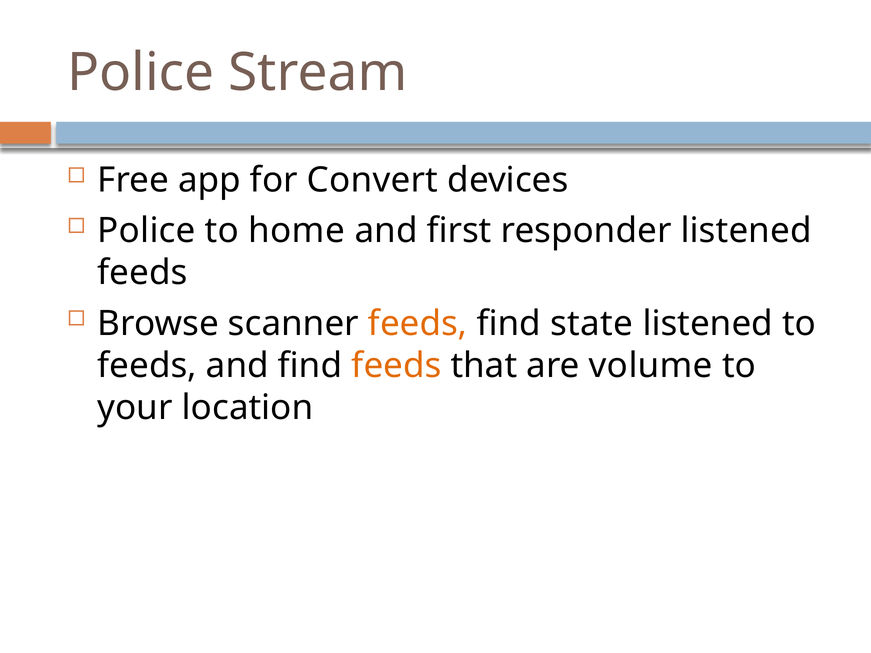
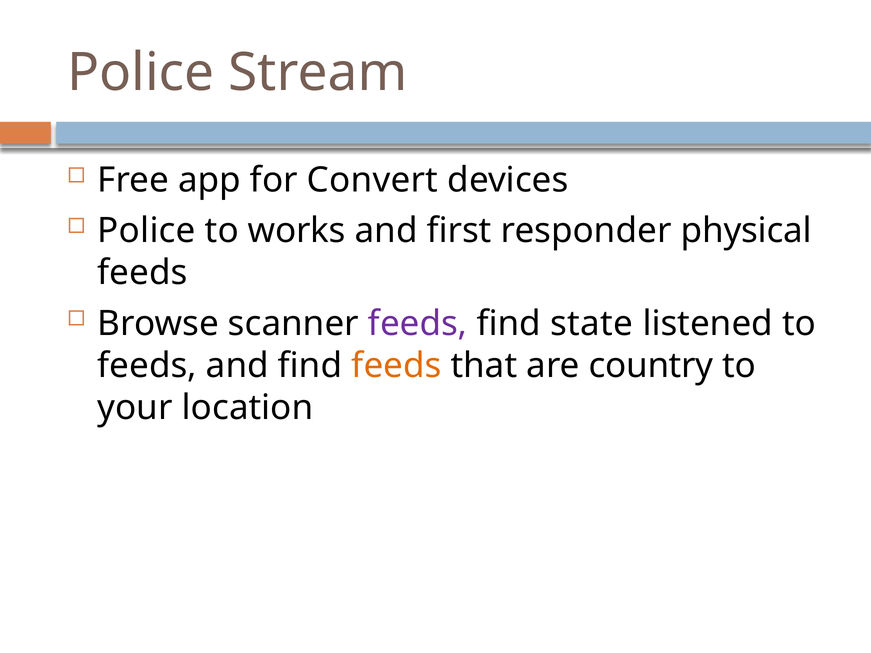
home: home -> works (297, 231)
responder listened: listened -> physical (746, 231)
feeds colour: orange -> purple (418, 324)
volume: volume -> country (651, 366)
